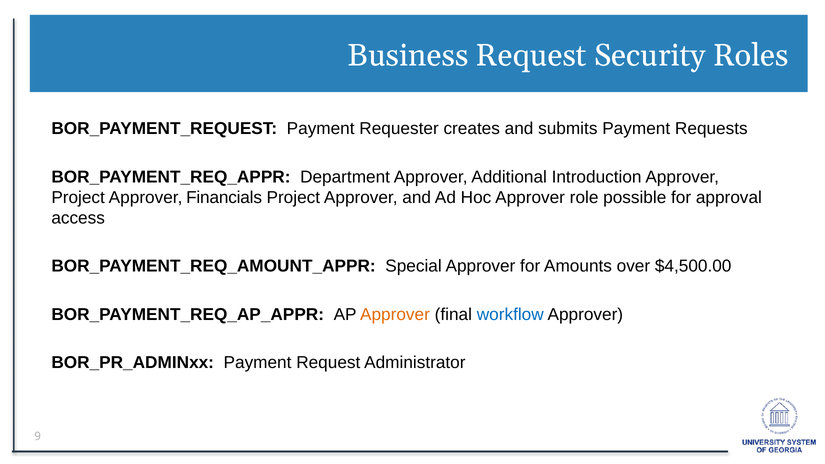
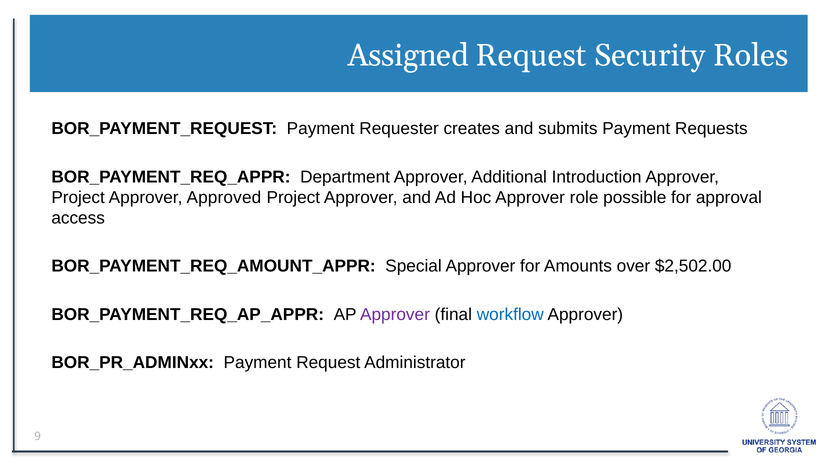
Business: Business -> Assigned (408, 56)
Financials: Financials -> Approved (224, 197)
$4,500.00: $4,500.00 -> $2,502.00 (693, 266)
Approver colour: orange -> purple (395, 314)
